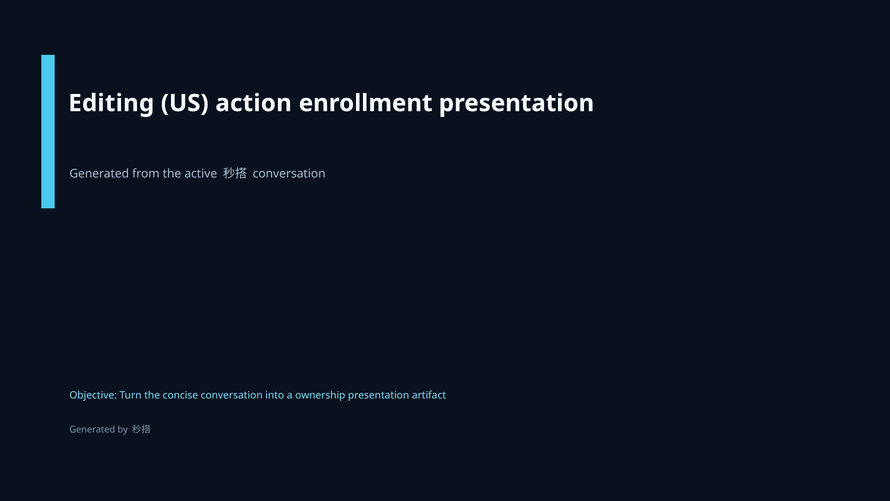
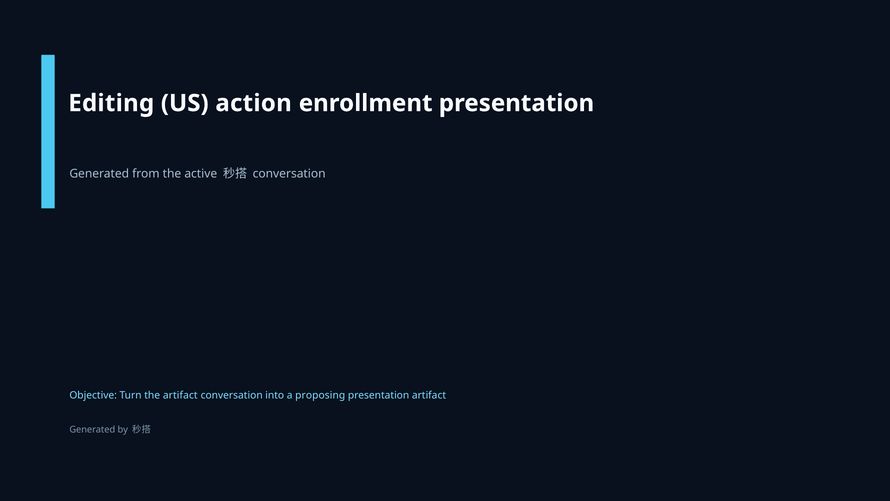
the concise: concise -> artifact (180, 395)
ownership: ownership -> proposing (320, 395)
